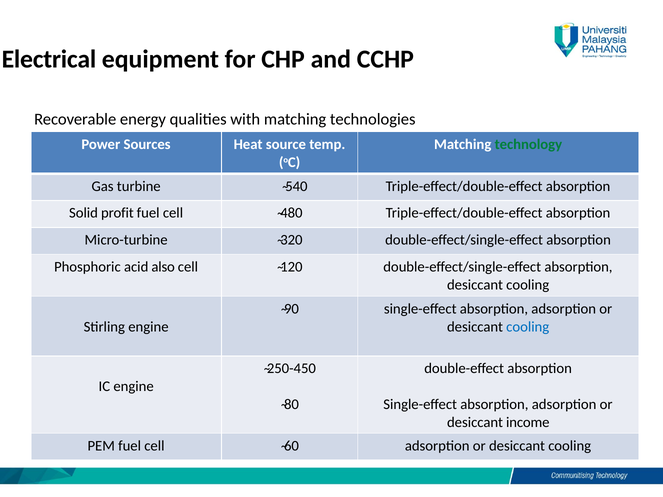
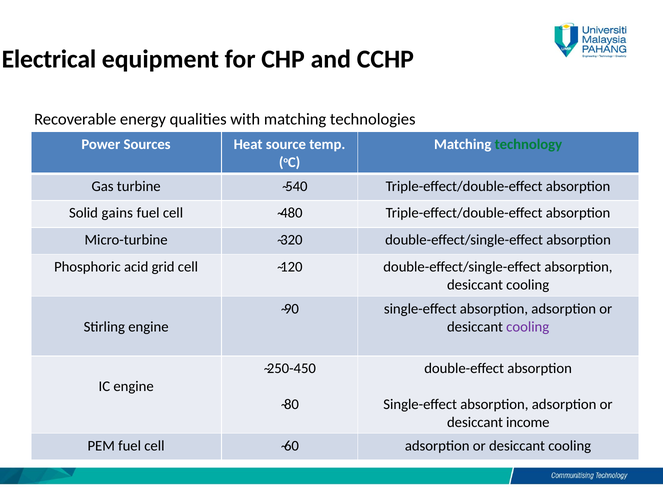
profit: profit -> gains (117, 213)
also: also -> grid (163, 267)
cooling colour: blue -> purple (528, 327)
